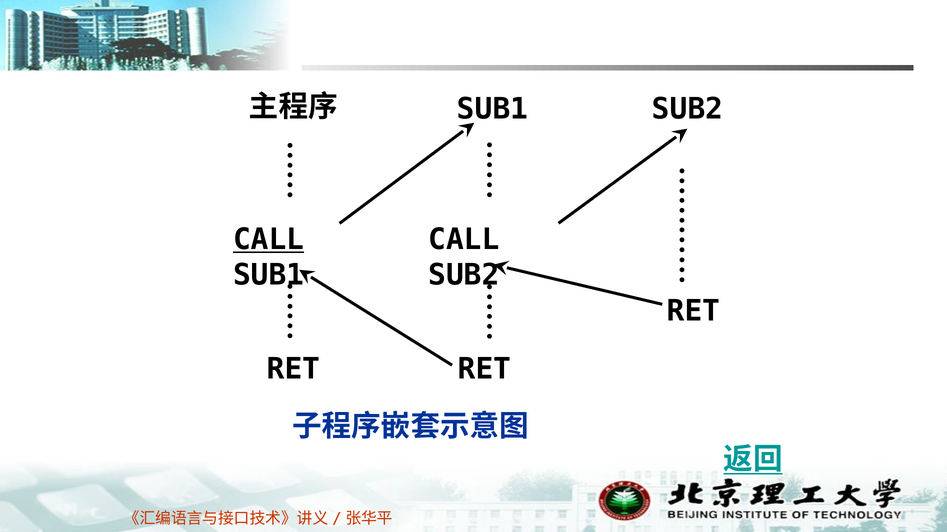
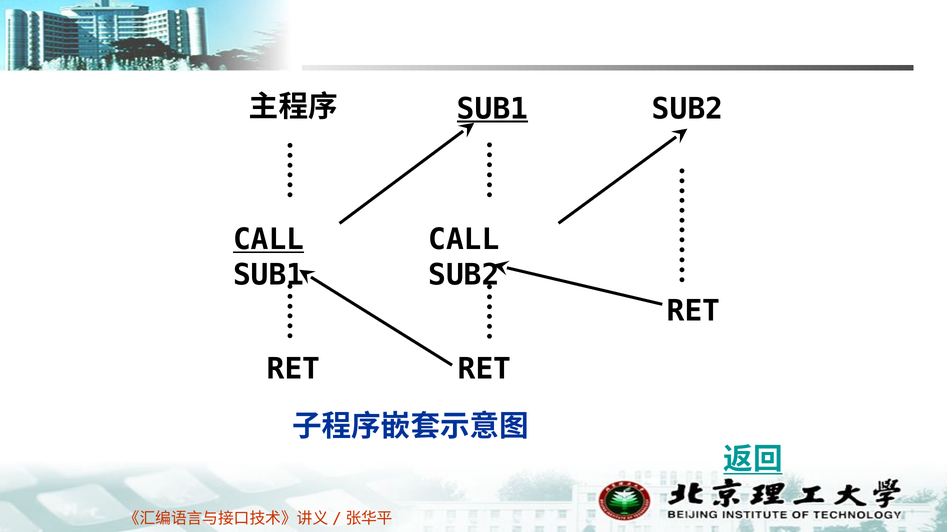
SUB1 underline: none -> present (493, 109)
